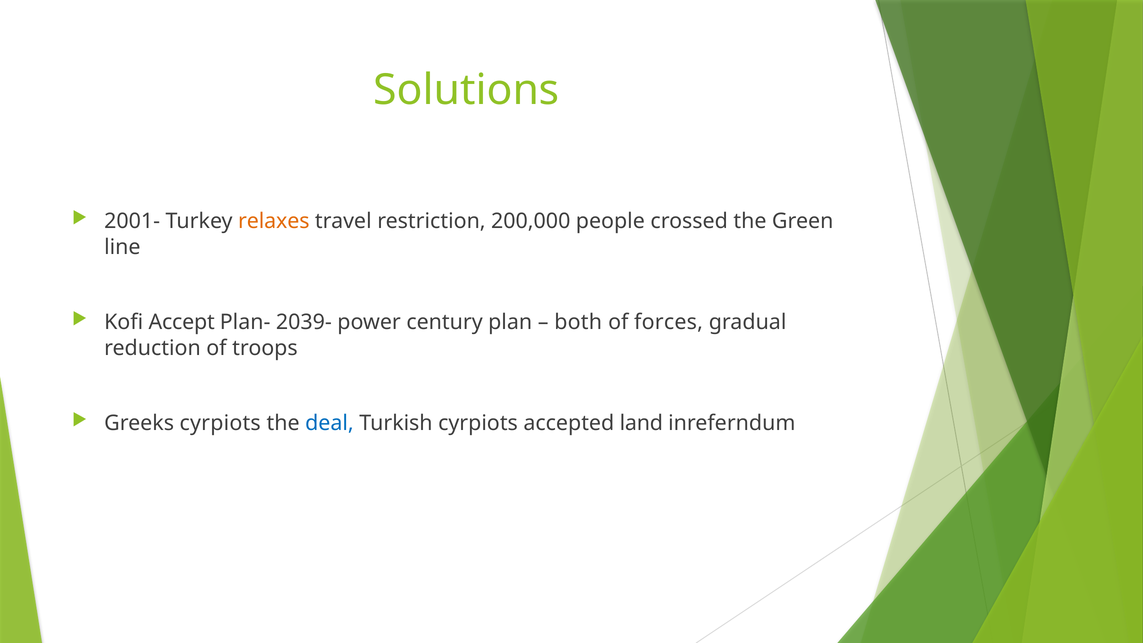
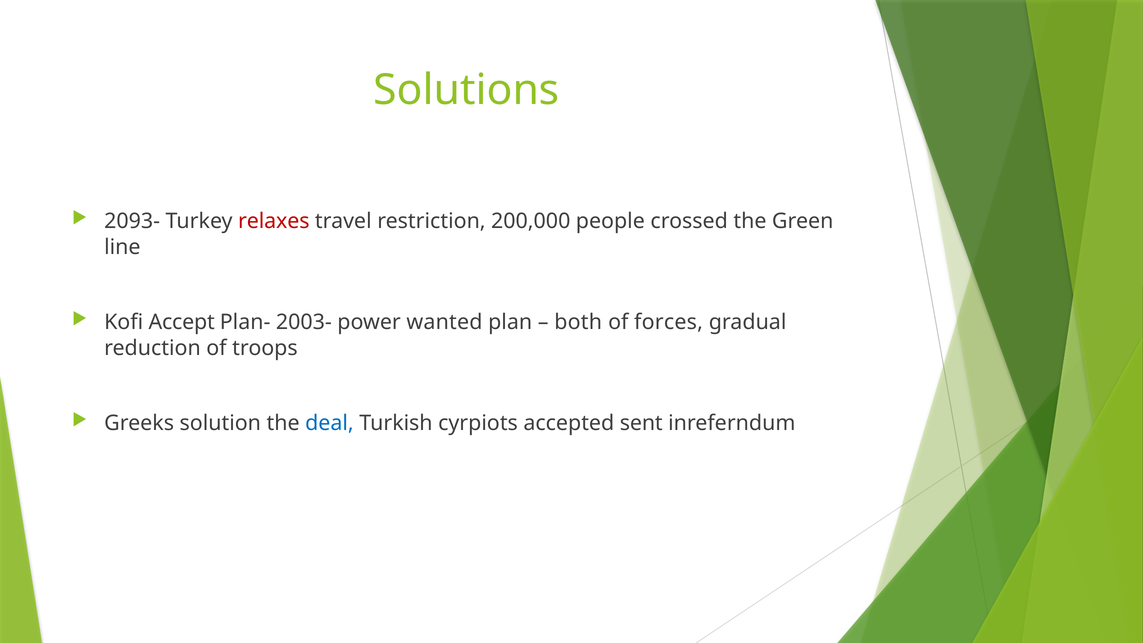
2001-: 2001- -> 2093- (132, 221)
relaxes colour: orange -> red (274, 221)
2039-: 2039- -> 2003- (304, 322)
century: century -> wanted (444, 322)
Greeks cyrpiots: cyrpiots -> solution (220, 423)
land: land -> sent (641, 423)
